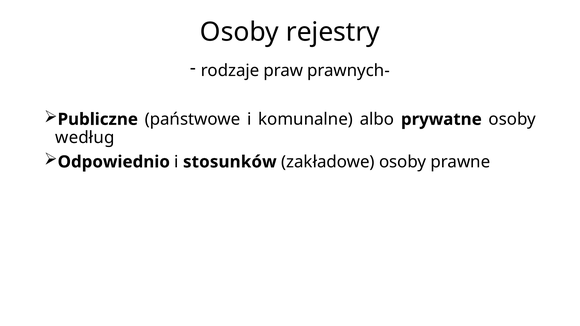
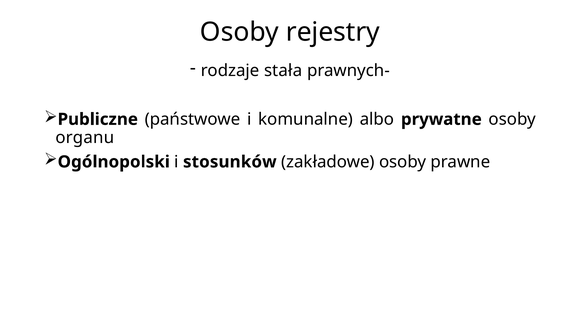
praw: praw -> stała (283, 71)
według: według -> organu (85, 138)
Odpowiednio: Odpowiednio -> Ogólnopolski (114, 162)
